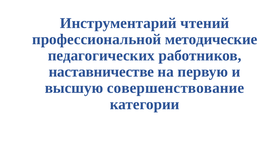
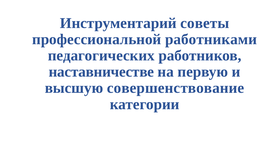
чтений: чтений -> советы (205, 23)
методические: методические -> работниками (211, 39)
